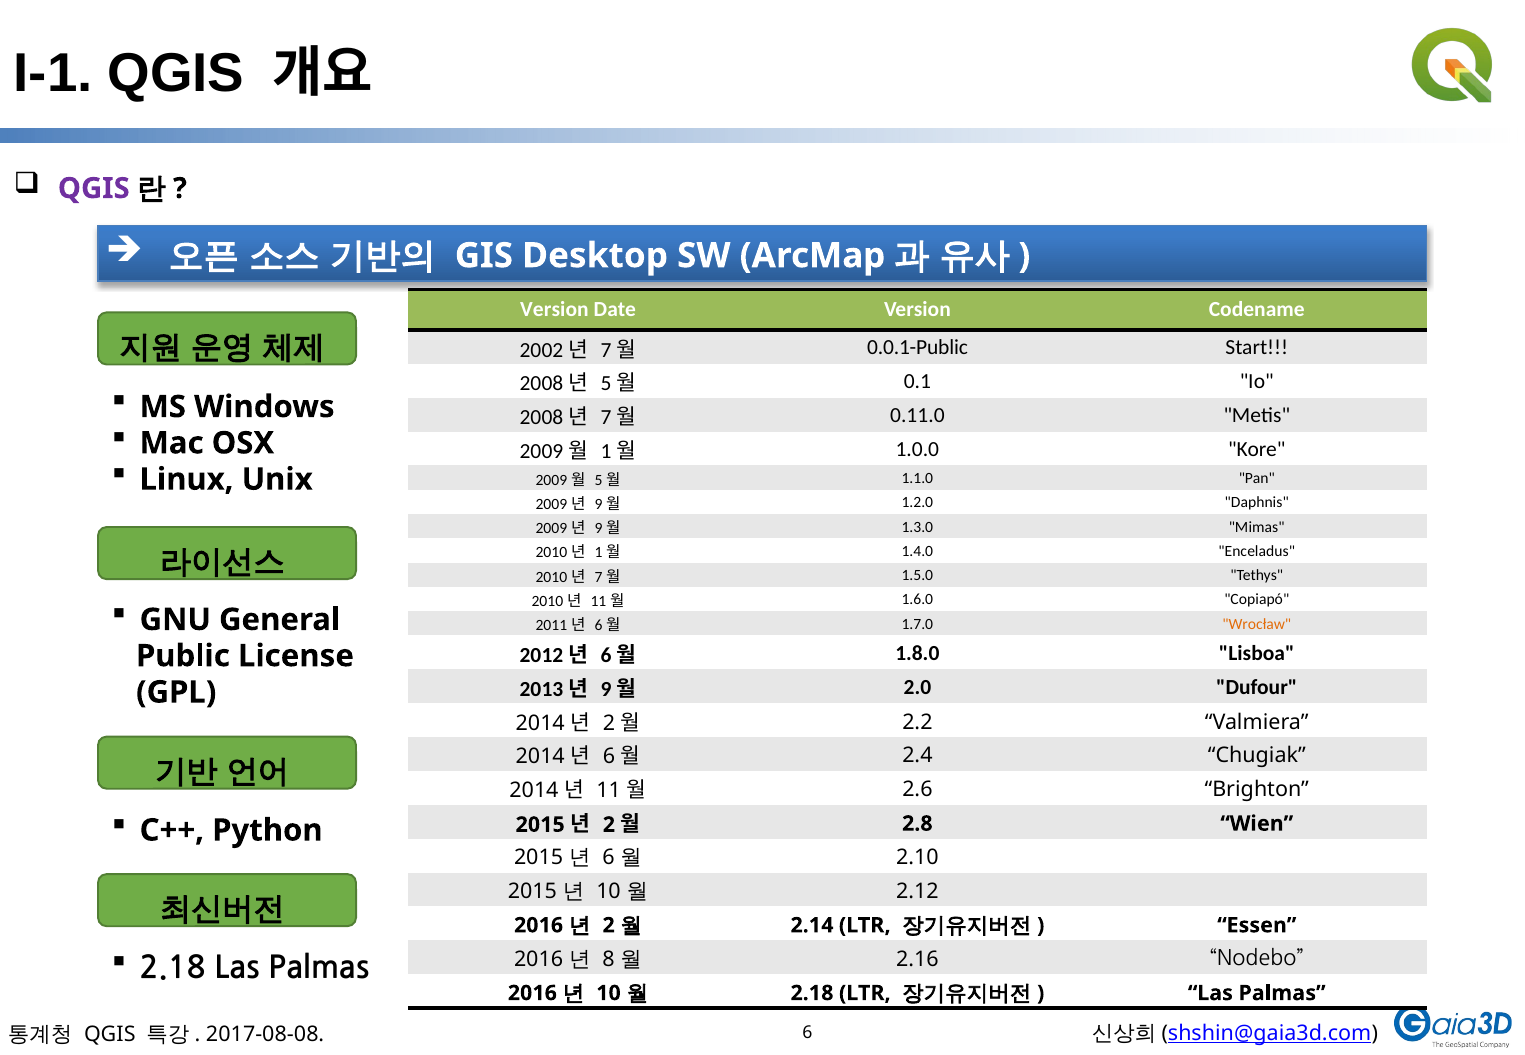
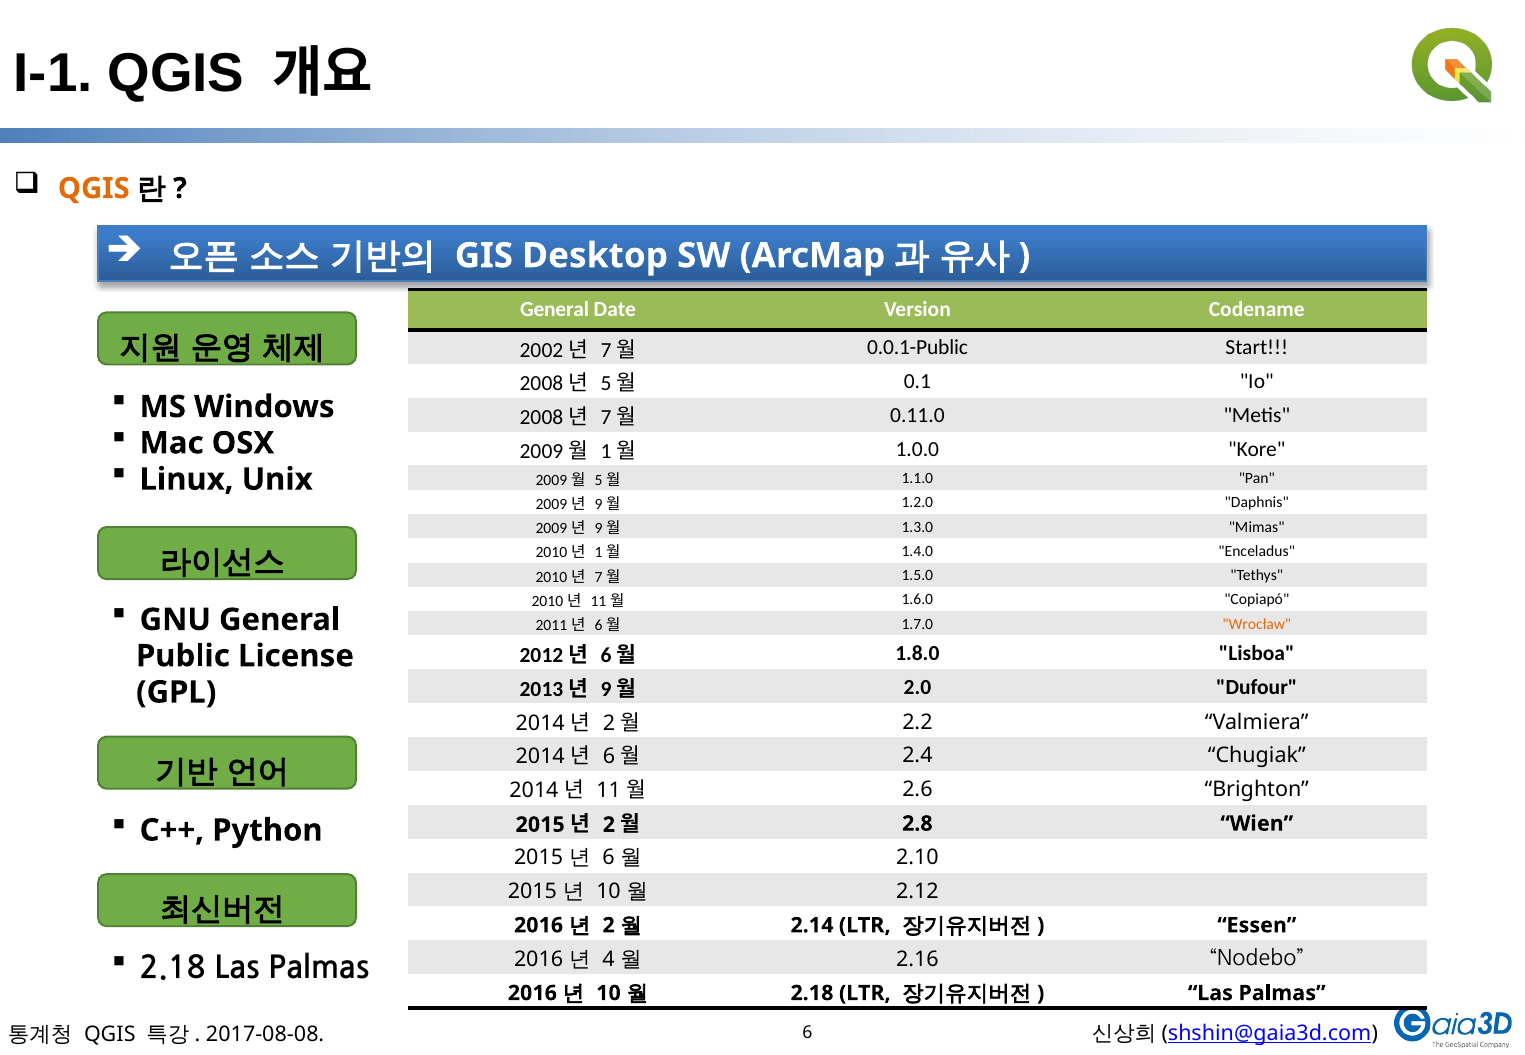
QGIS colour: purple -> orange (94, 189)
Version: Version -> General (555, 310)
8: 8 -> 4 (609, 960)
